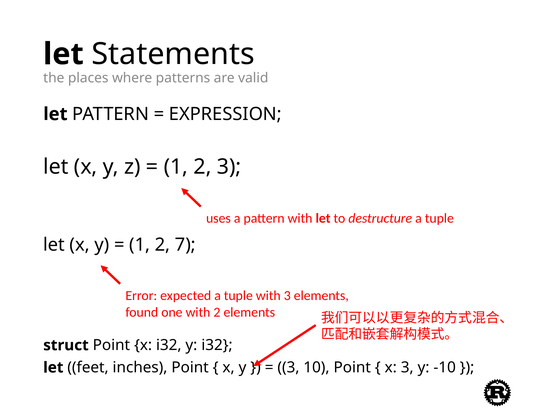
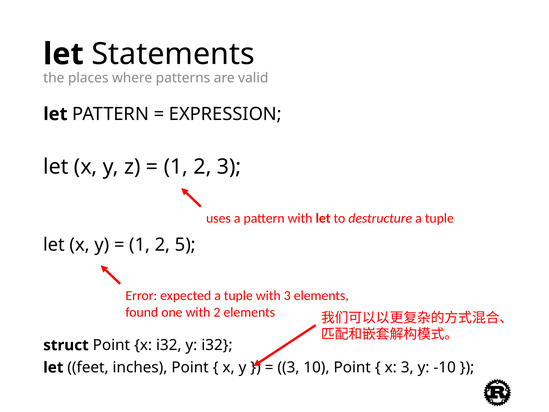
7: 7 -> 5 (185, 245)
